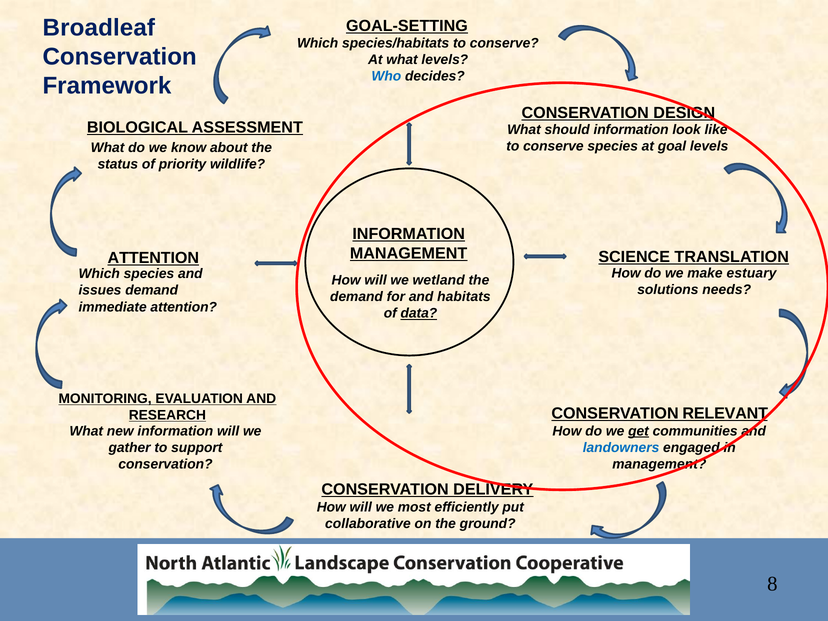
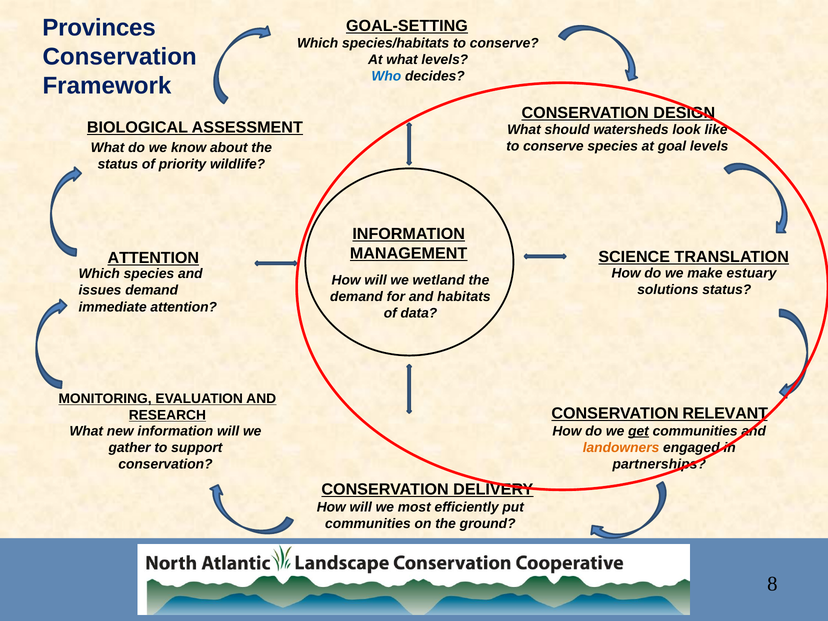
Broadleaf: Broadleaf -> Provinces (99, 28)
should information: information -> watersheds (631, 130)
solutions needs: needs -> status (727, 290)
data underline: present -> none (419, 313)
landowners colour: blue -> orange (621, 448)
management: management -> partnerships (659, 464)
collaborative: collaborative -> communities (368, 524)
